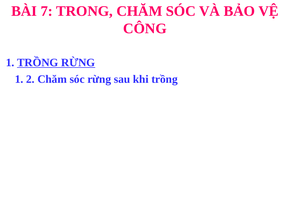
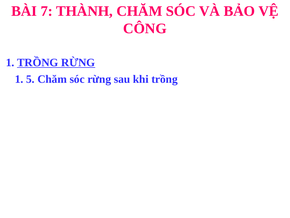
TRONG: TRONG -> THÀNH (84, 11)
2: 2 -> 5 (30, 79)
